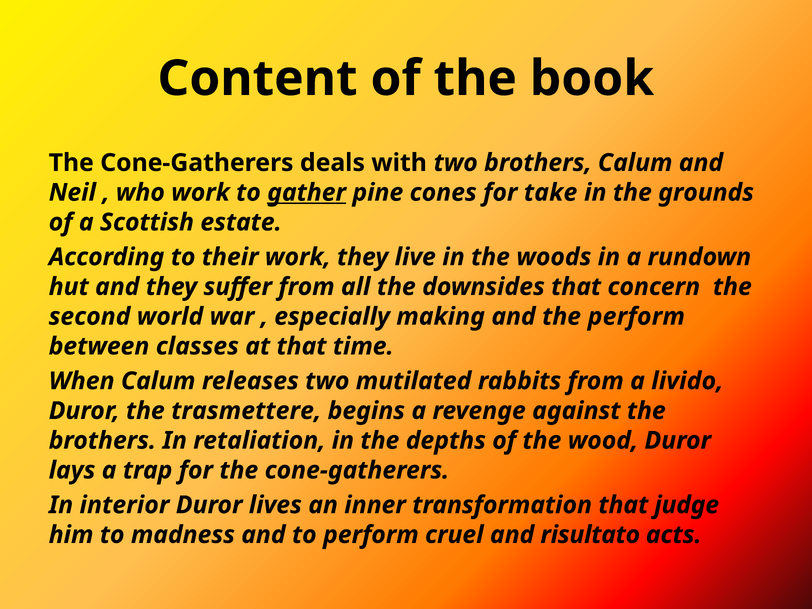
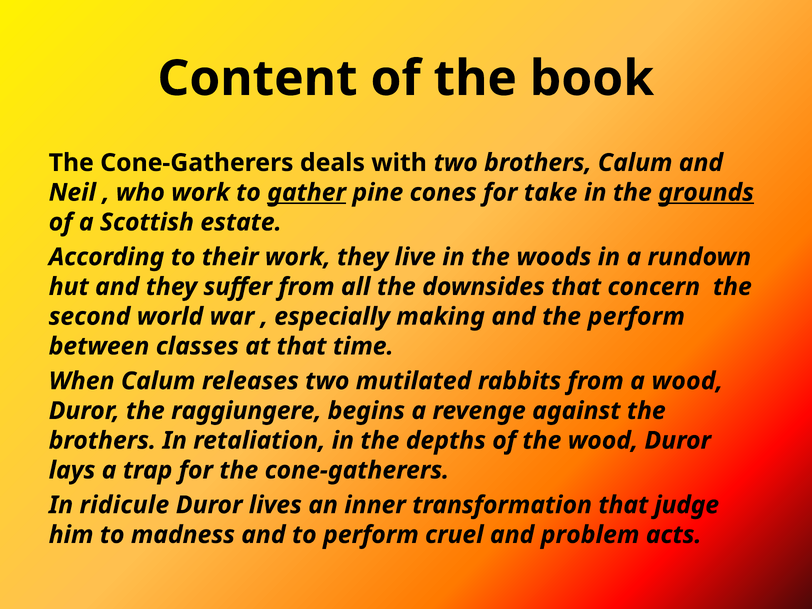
grounds underline: none -> present (706, 193)
a livido: livido -> wood (687, 381)
trasmettere: trasmettere -> raggiungere (246, 411)
interior: interior -> ridicule (124, 505)
risultato: risultato -> problem (590, 535)
